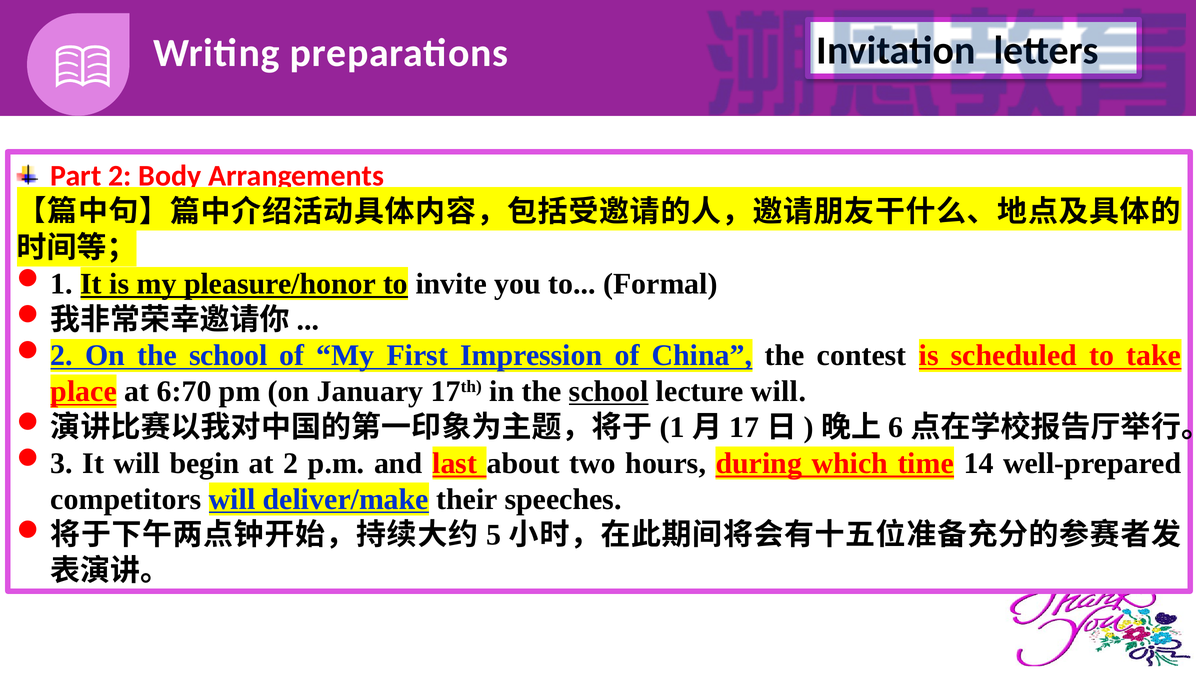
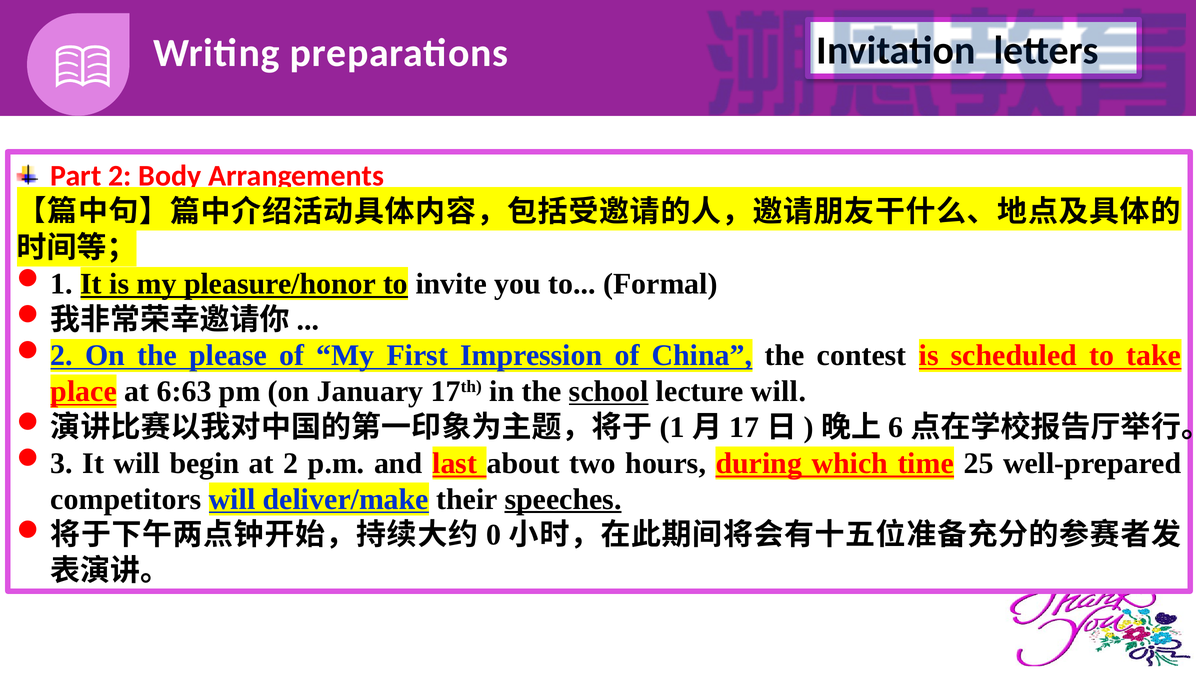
On the school: school -> please (228, 355)
6:70: 6:70 -> 6:63 (184, 391)
14: 14 -> 25 (979, 463)
speeches underline: none -> present (563, 499)
5: 5 -> 0 (494, 535)
